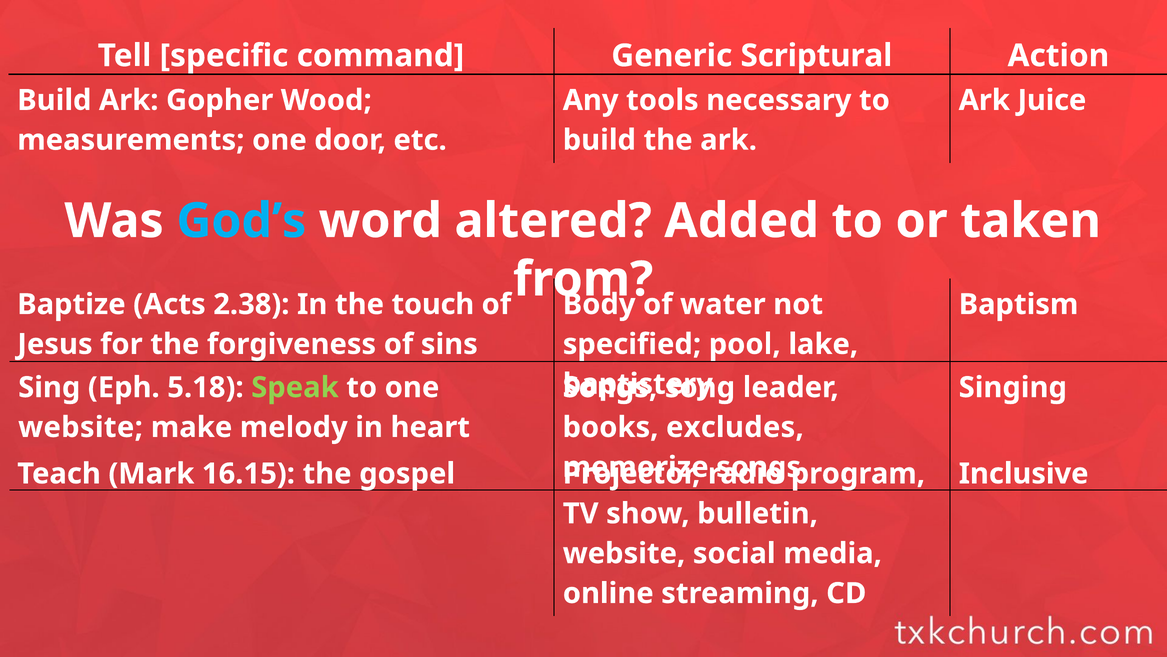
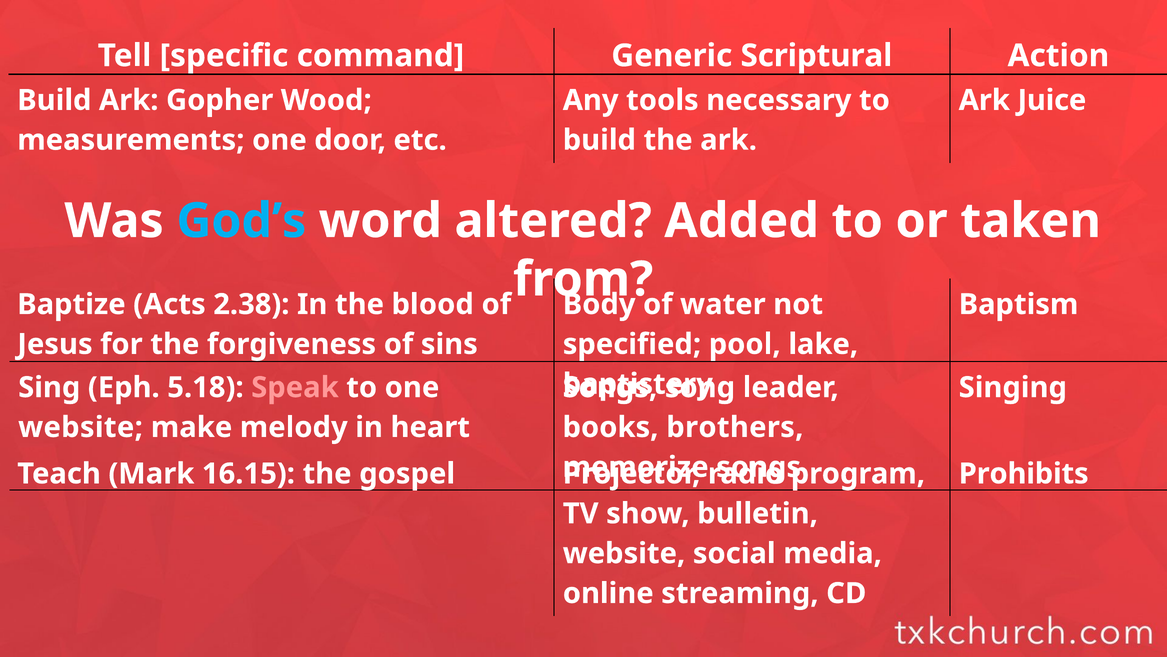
touch: touch -> blood (433, 304)
Speak colour: light green -> pink (295, 387)
excludes: excludes -> brothers (735, 427)
Inclusive: Inclusive -> Prohibits (1024, 473)
